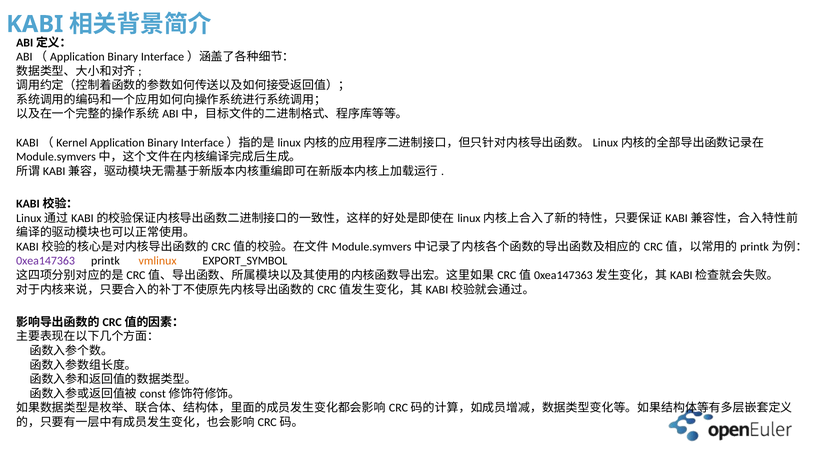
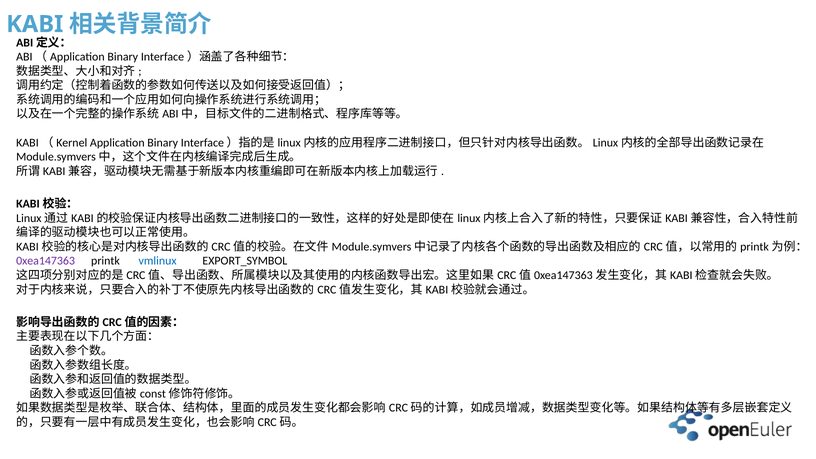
vmlinux colour: orange -> blue (158, 261)
